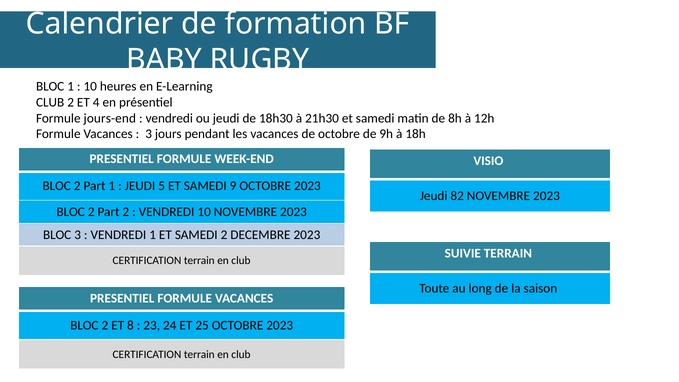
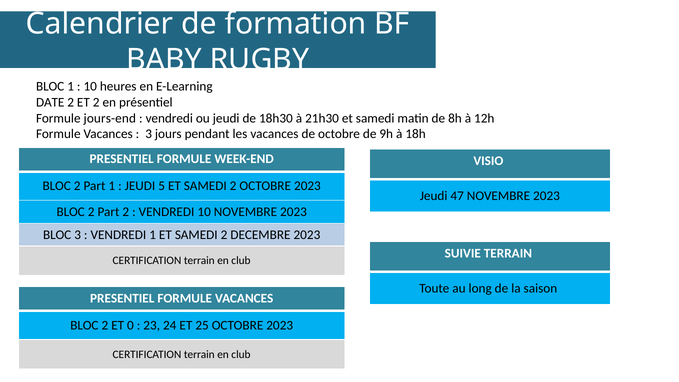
CLUB: CLUB -> DATE (50, 102)
ET 4: 4 -> 2 (96, 102)
5 ET SAMEDI 9: 9 -> 2 (233, 186)
82: 82 -> 47 (457, 196)
8: 8 -> 0 (130, 325)
